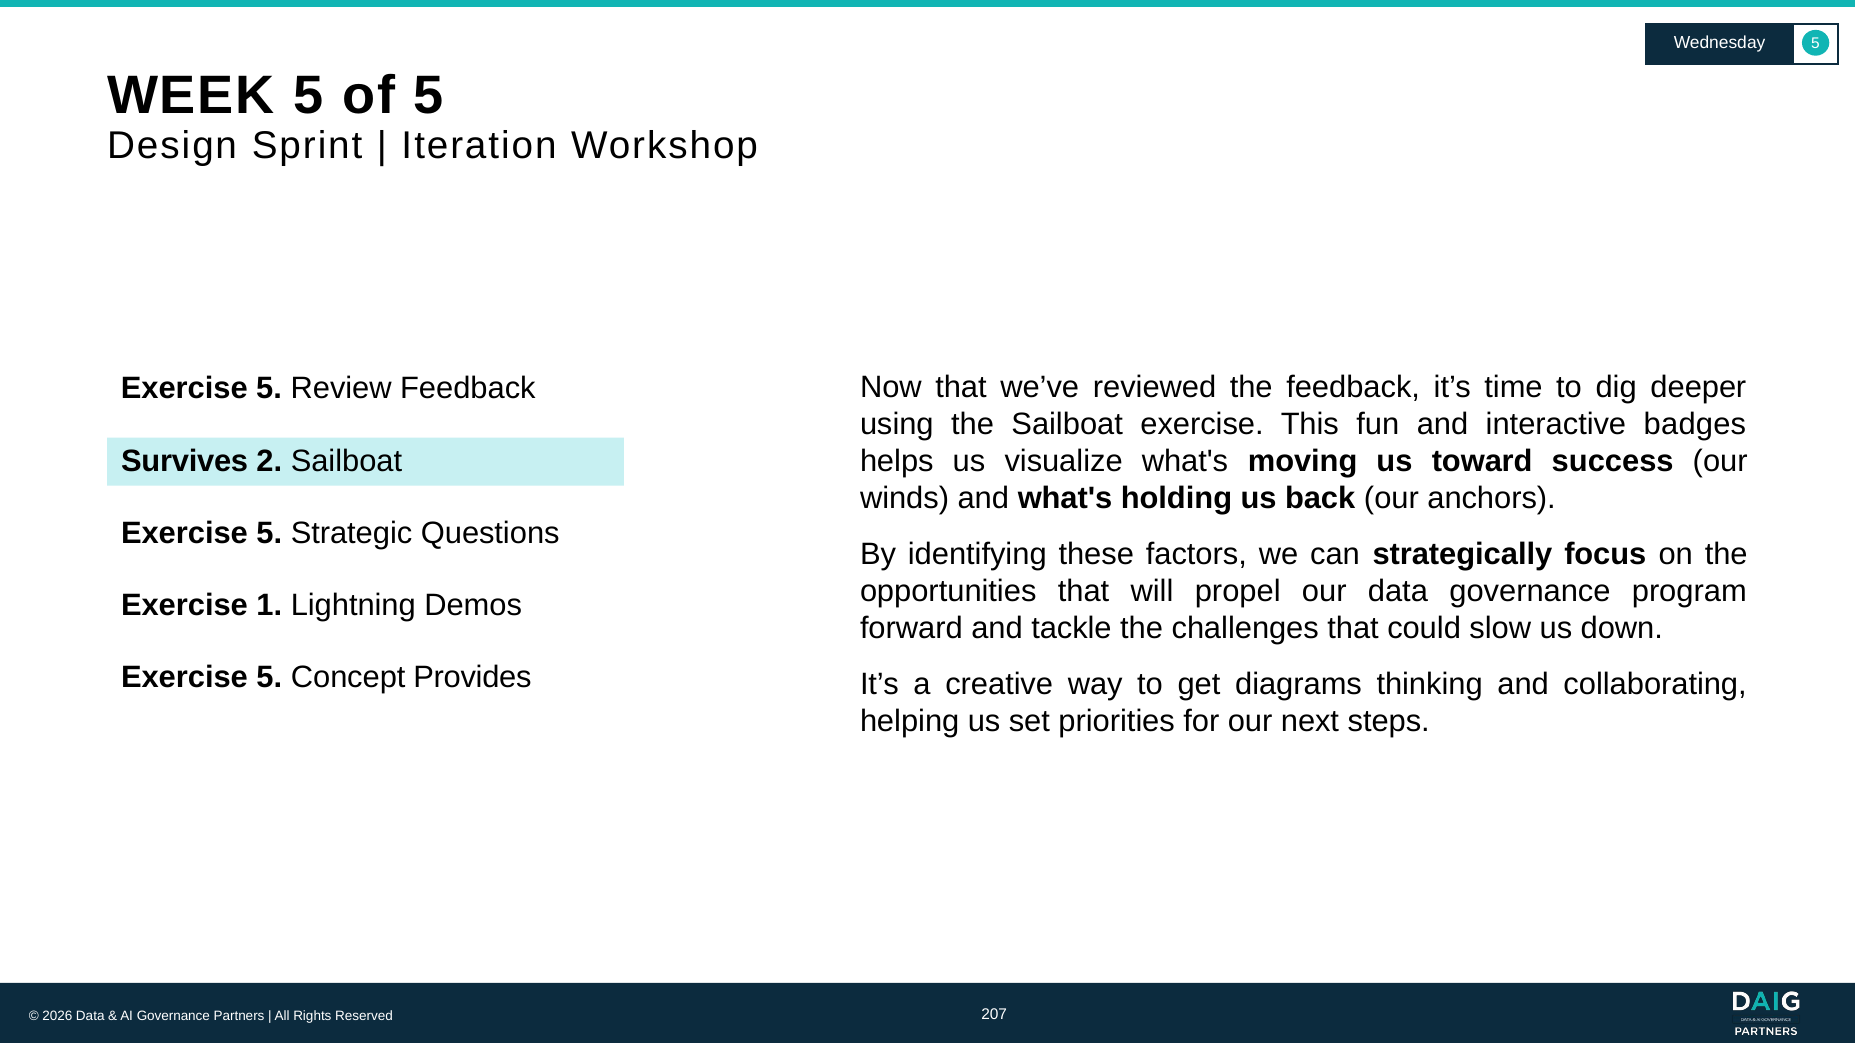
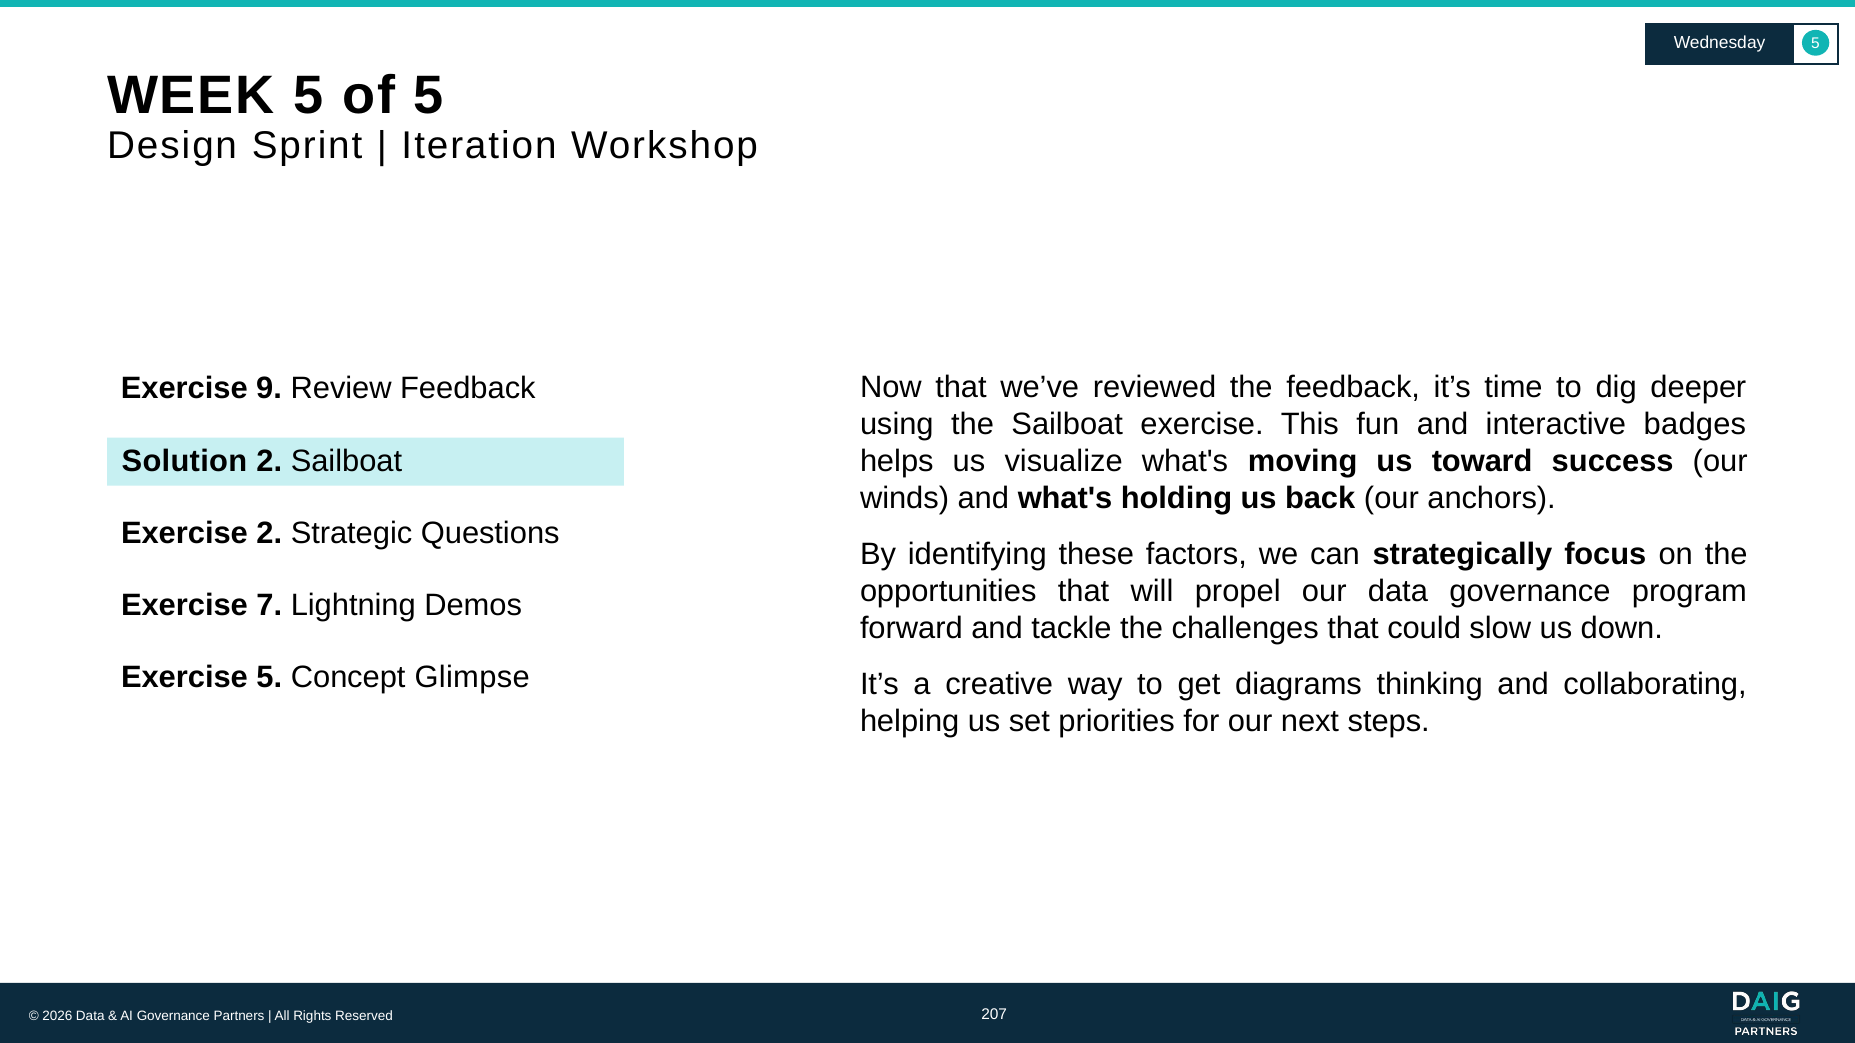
5: 5 -> 9 (269, 389)
Survives: Survives -> Solution (184, 461)
5: 5 -> 2 (269, 534)
1: 1 -> 7 (269, 606)
Provides: Provides -> Glimpse (472, 678)
